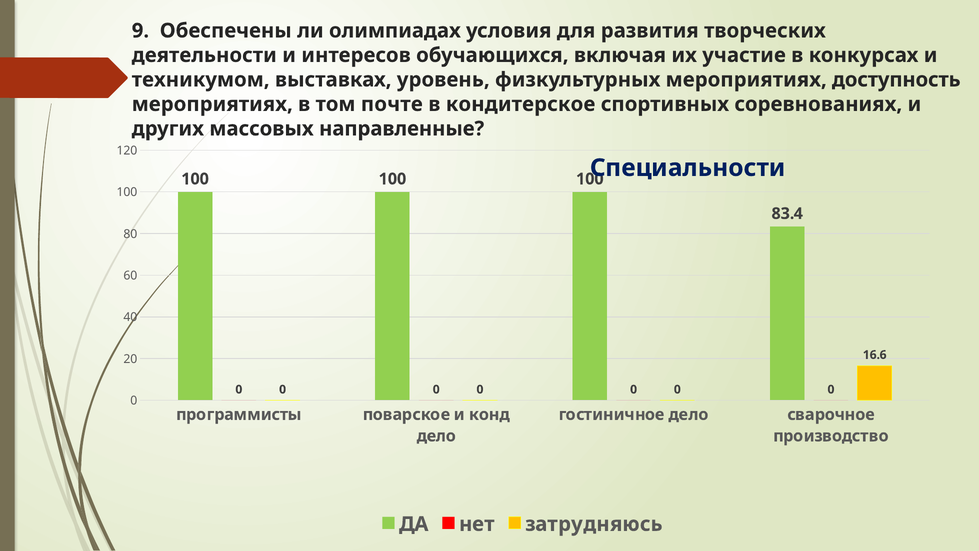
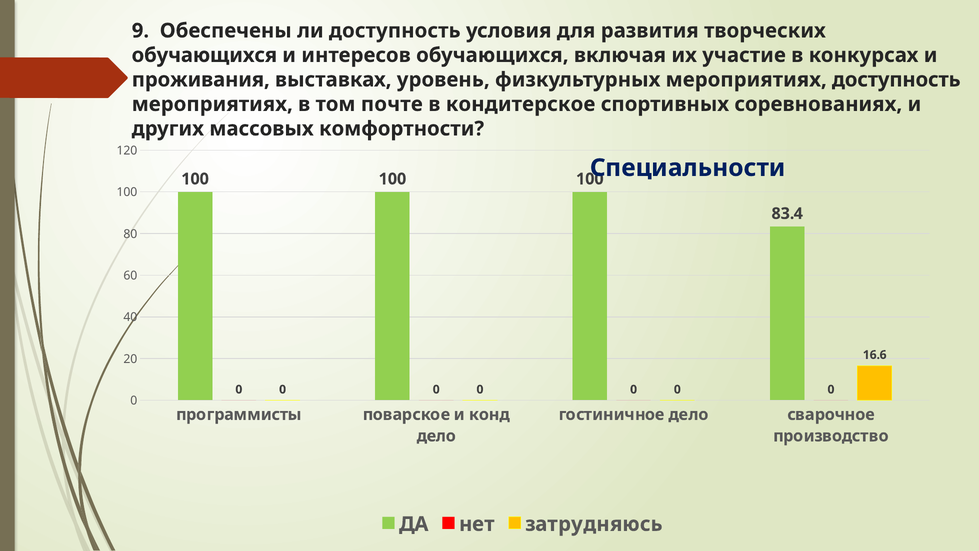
ли олимпиадах: олимпиадах -> доступность (395, 31)
деятельности: деятельности -> обучающихся (204, 55)
техникумом: техникумом -> проживания (201, 80)
направленные: направленные -> комфортности (402, 129)
